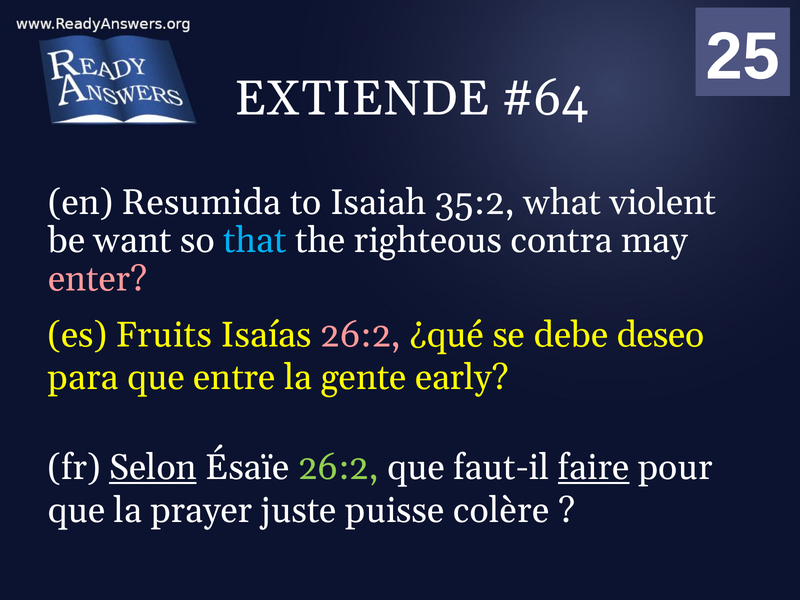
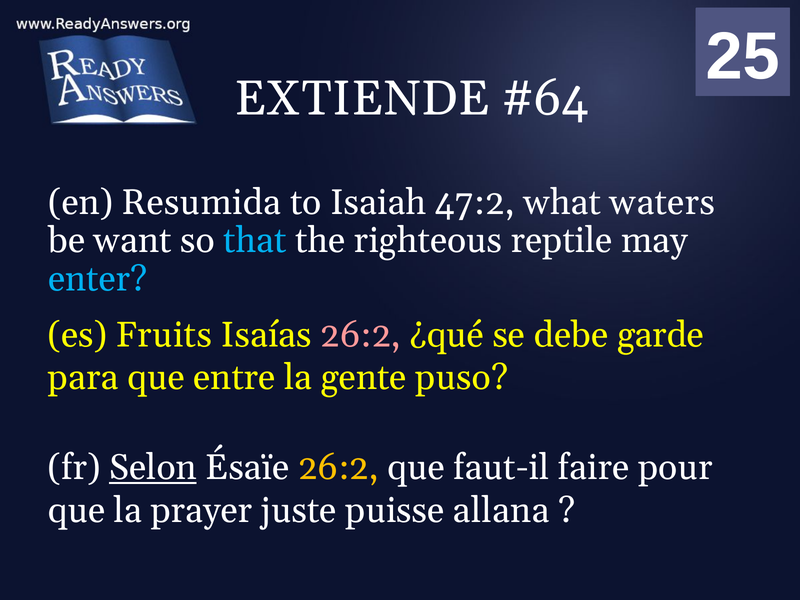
35:2: 35:2 -> 47:2 (475, 202)
violent: violent -> waters (663, 202)
contra: contra -> reptile (562, 241)
enter colour: pink -> light blue (98, 279)
deseo: deseo -> garde (660, 335)
early: early -> puso (462, 378)
26:2 colour: light green -> yellow (338, 468)
faire underline: present -> none (594, 468)
colère: colère -> allana (501, 510)
